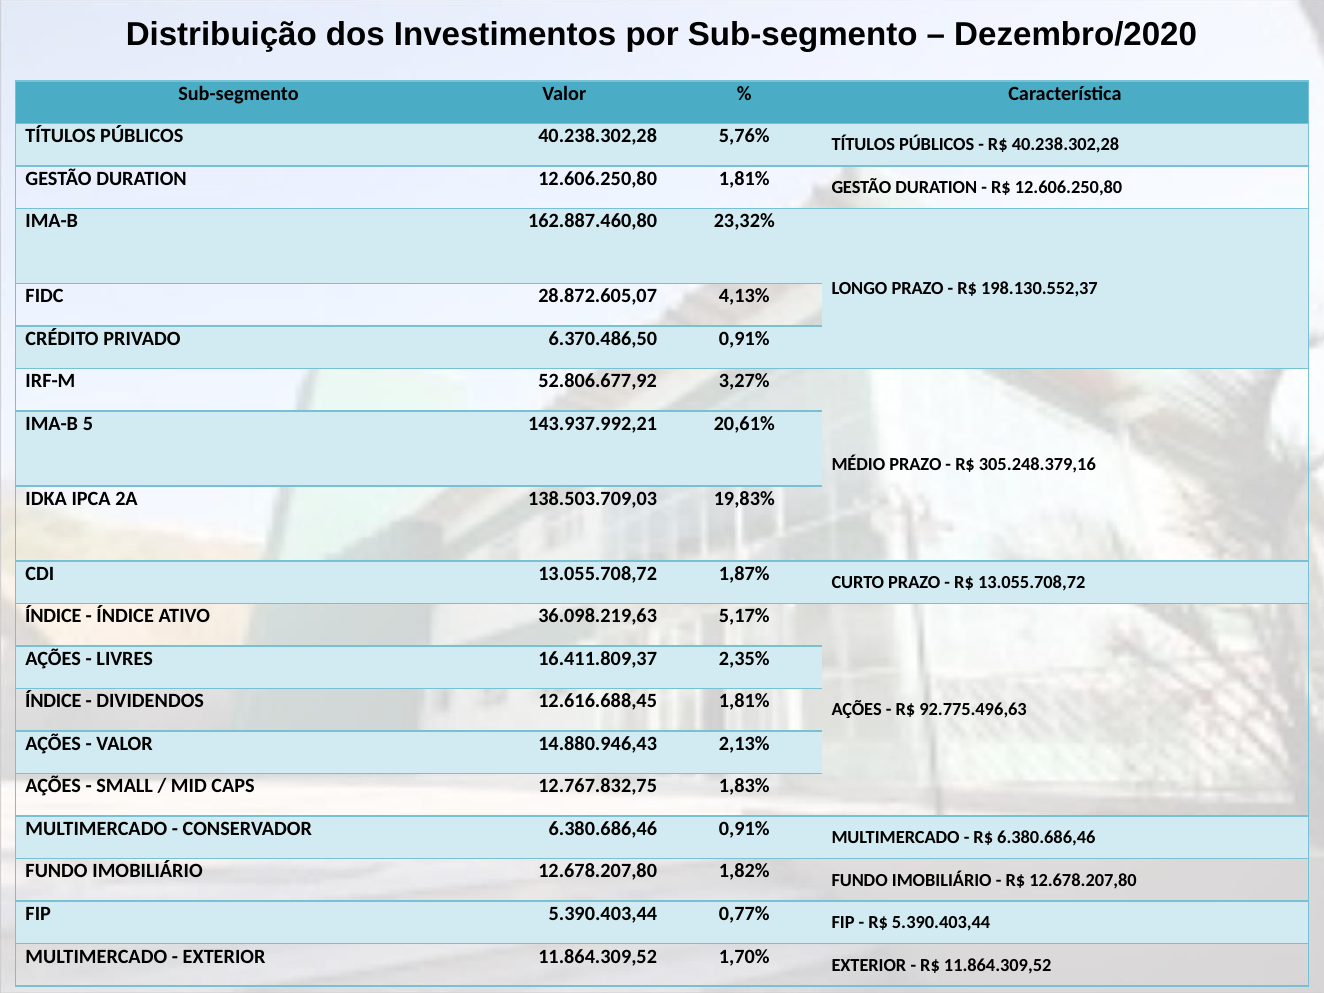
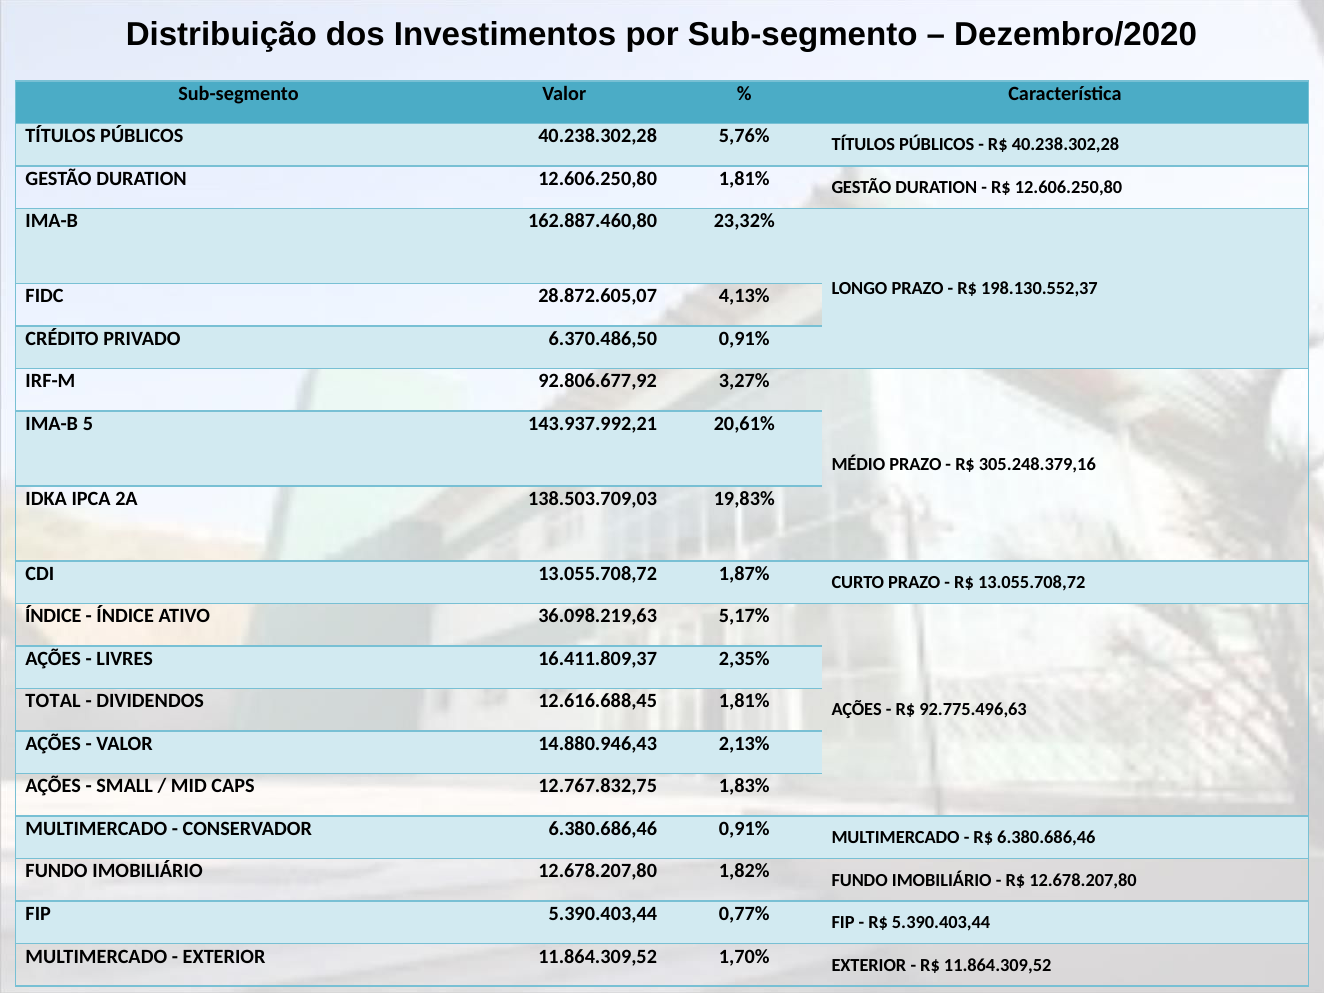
52.806.677,92: 52.806.677,92 -> 92.806.677,92 (598, 381)
ÍNDICE: ÍNDICE -> TOTAL (53, 701)
